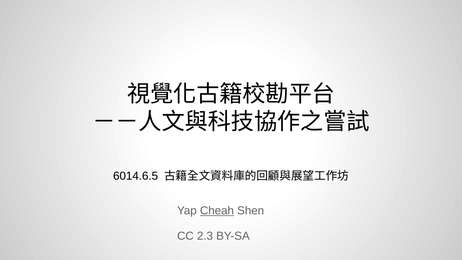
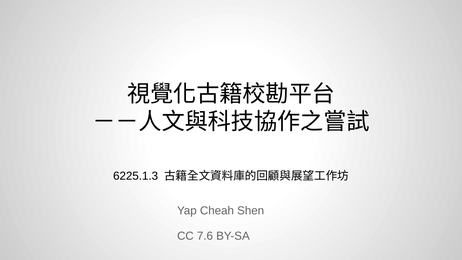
6014.6.5: 6014.6.5 -> 6225.1.3 (136, 176)
Cheah underline: present -> none (217, 211)
2.3: 2.3 -> 7.6 (205, 236)
